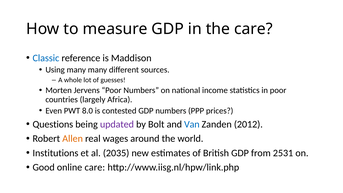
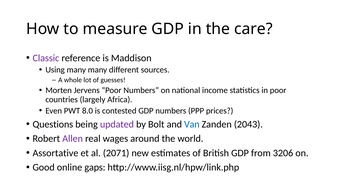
Classic colour: blue -> purple (46, 58)
2012: 2012 -> 2043 (248, 124)
Allen colour: orange -> purple (73, 139)
Institutions: Institutions -> Assortative (55, 153)
2035: 2035 -> 2071 (116, 153)
2531: 2531 -> 3206 (283, 153)
online care: care -> gaps (95, 167)
